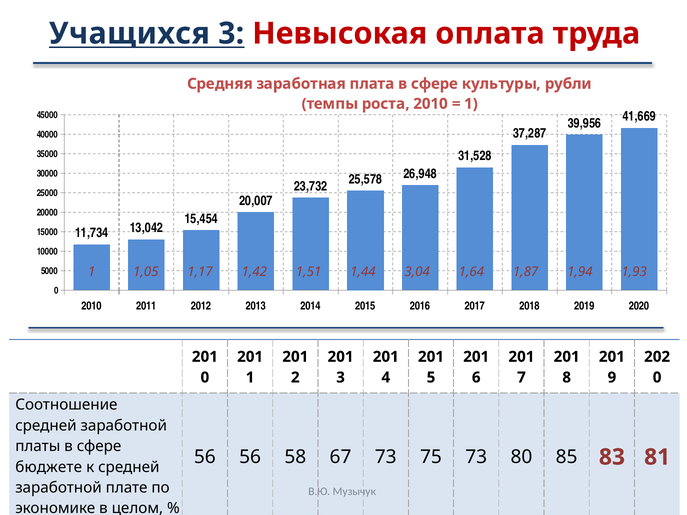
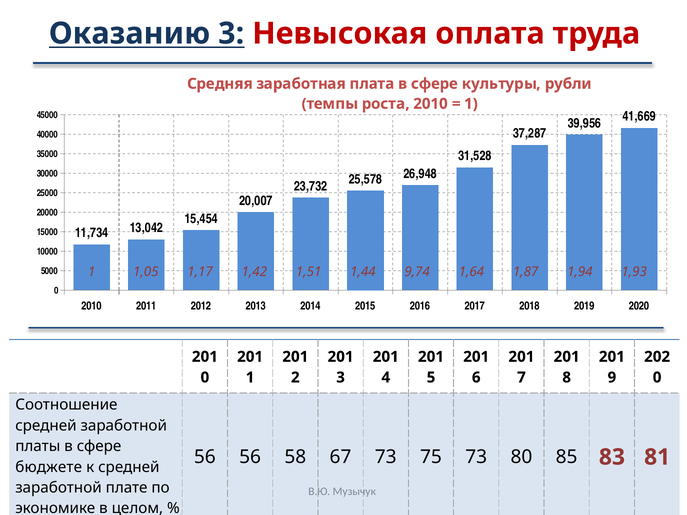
Учащихся: Учащихся -> Оказанию (130, 34)
3,04: 3,04 -> 9,74 (417, 272)
